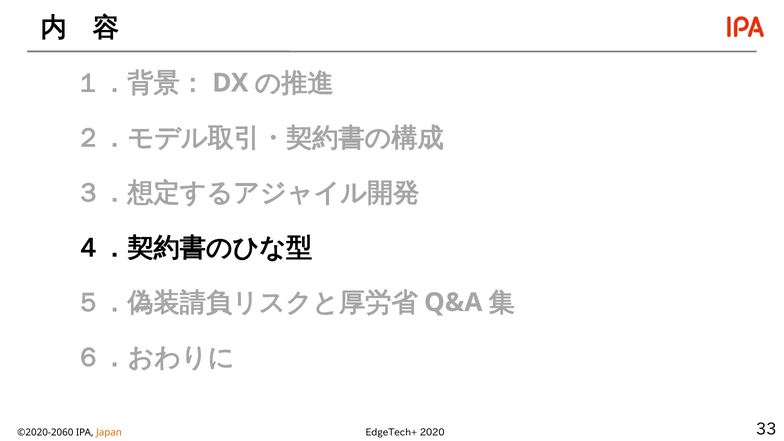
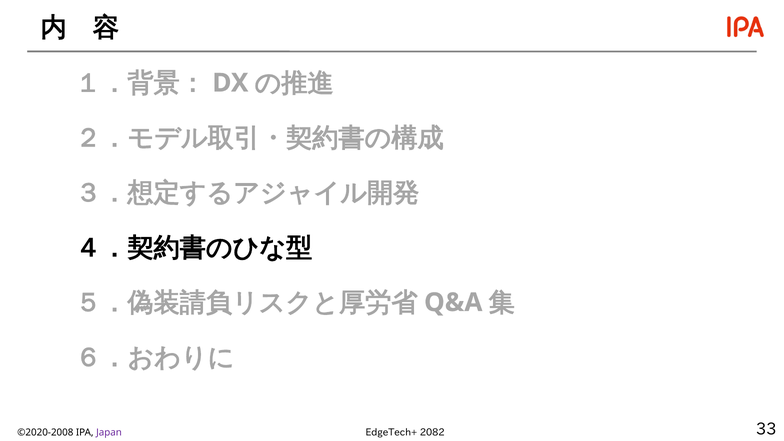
2020: 2020 -> 2082 (432, 432)
©2020-2060: ©2020-2060 -> ©2020-2008 (45, 432)
Japan colour: orange -> purple (109, 432)
